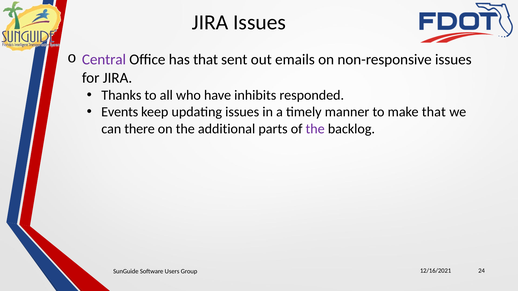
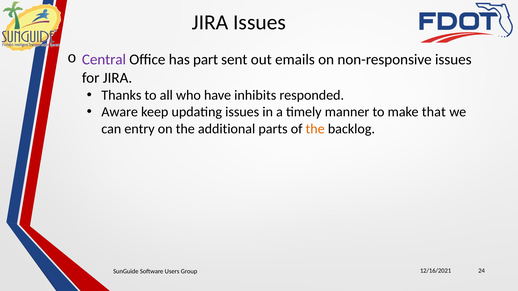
has that: that -> part (206, 60)
Events: Events -> Aware (120, 112)
there: there -> entry (140, 129)
the colour: purple -> orange (315, 129)
